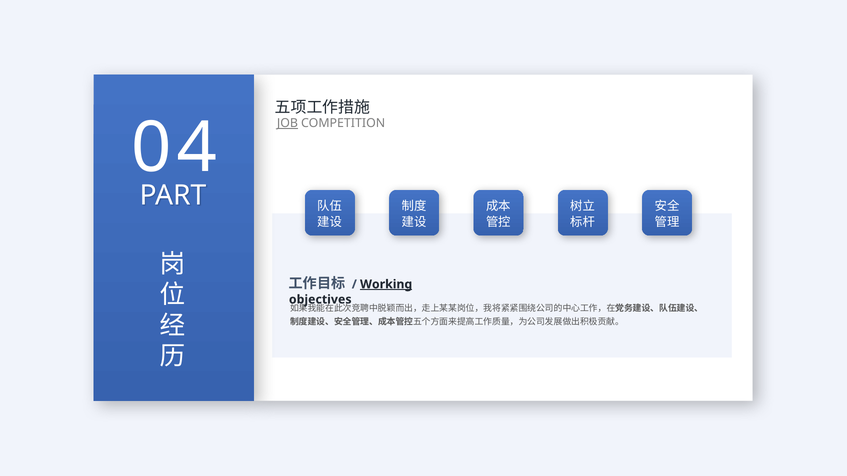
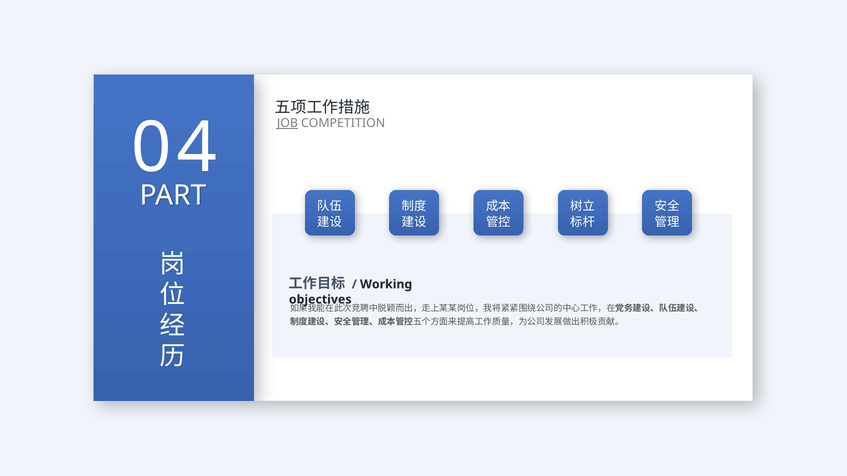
Working underline: present -> none (386, 285)
